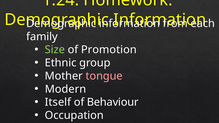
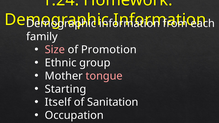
Size colour: light green -> pink (55, 50)
Modern: Modern -> Starting (66, 89)
of Behaviour: Behaviour -> Sanitation (113, 102)
